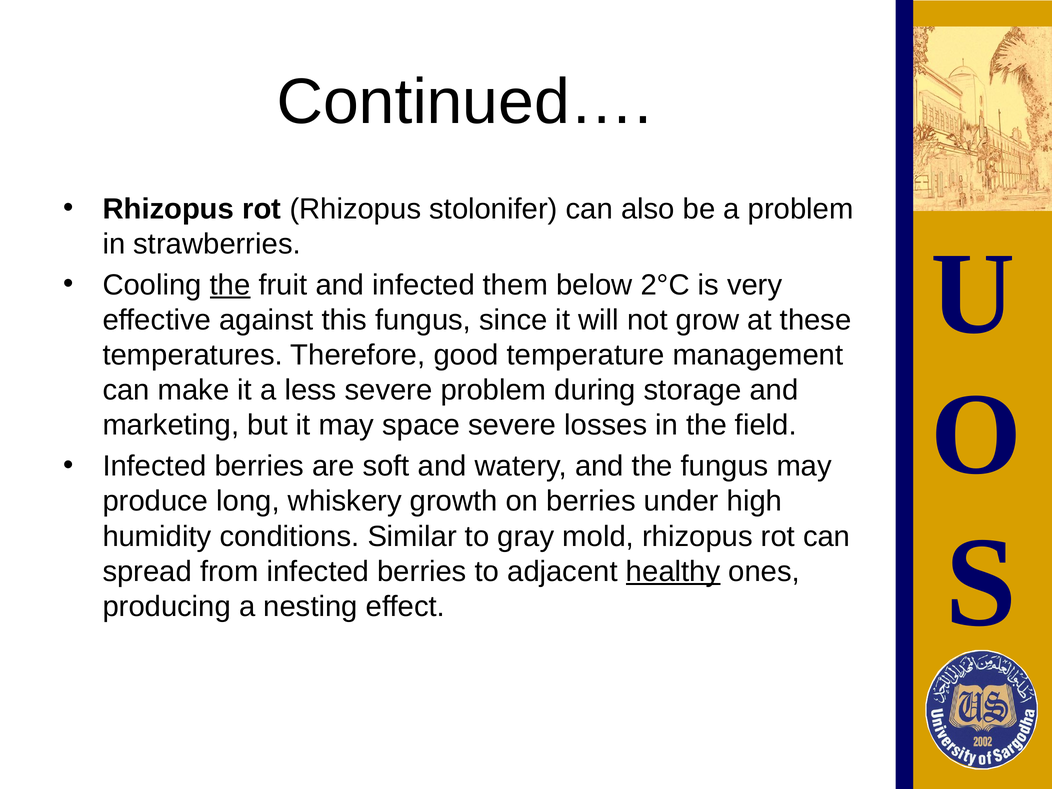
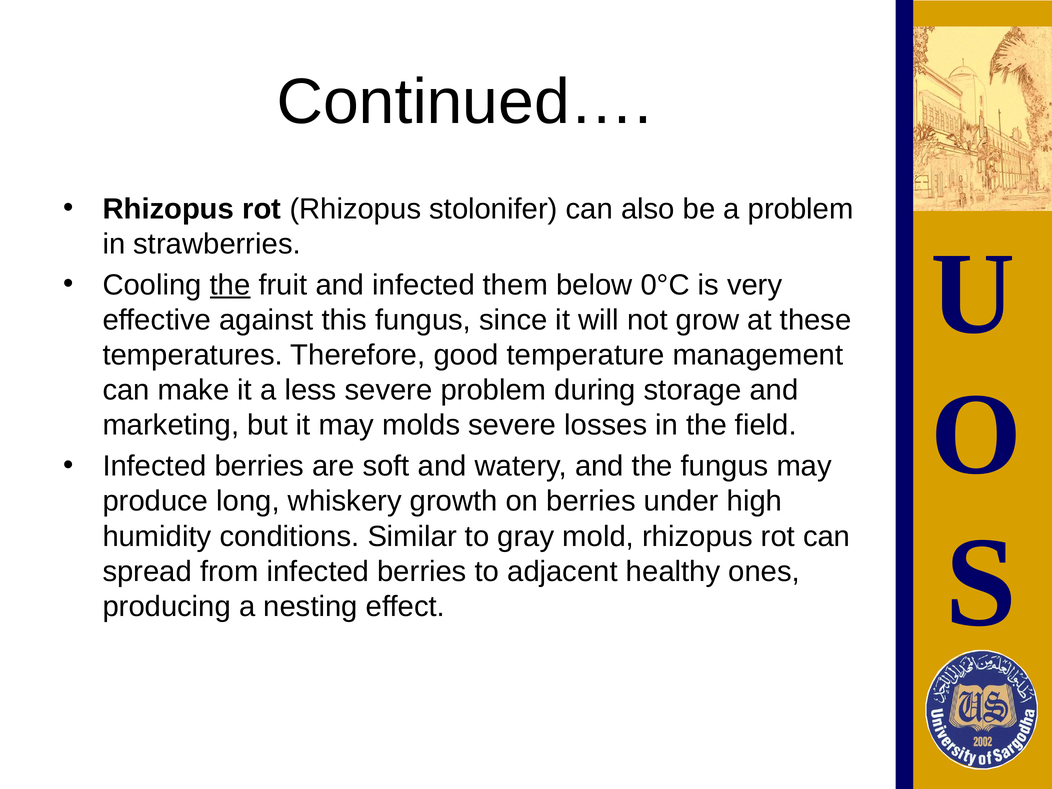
2°C: 2°C -> 0°C (665, 285)
space: space -> molds (421, 425)
healthy underline: present -> none (673, 571)
